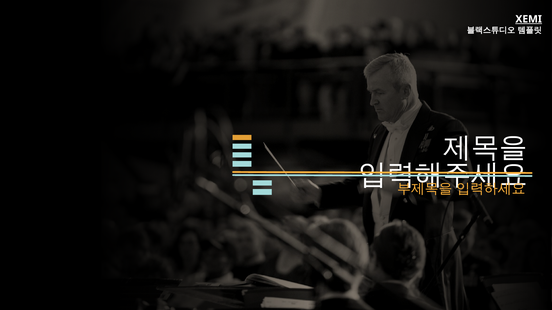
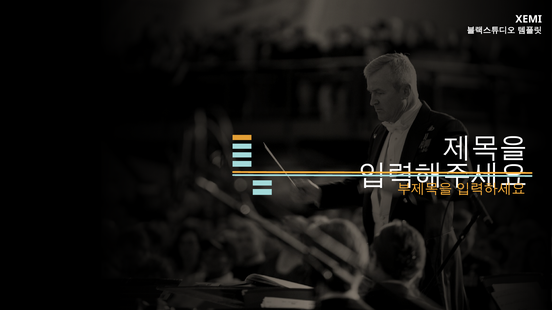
XEMI underline: present -> none (529, 19)
